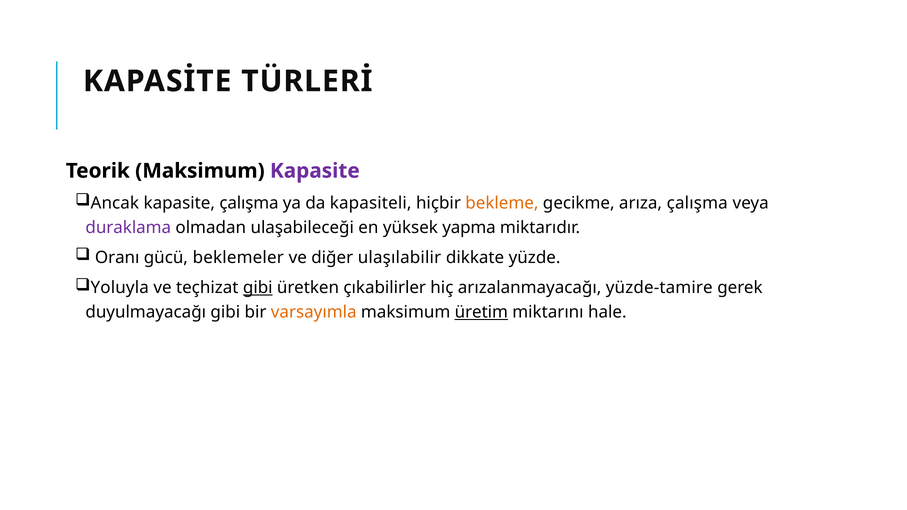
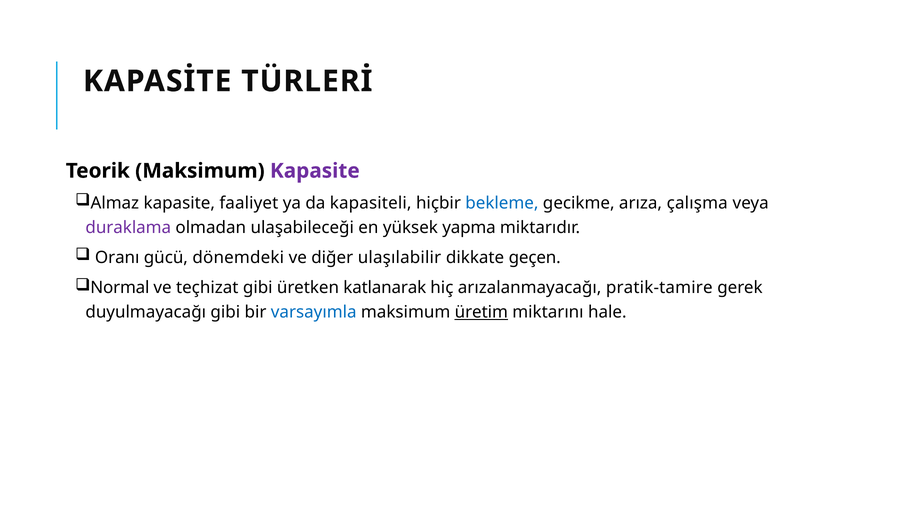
Ancak: Ancak -> Almaz (115, 203)
kapasite çalışma: çalışma -> faaliyet (249, 203)
bekleme colour: orange -> blue (502, 203)
beklemeler: beklemeler -> dönemdeki (238, 258)
yüzde: yüzde -> geçen (535, 258)
Yoluyla: Yoluyla -> Normal (120, 288)
gibi underline: present -> none (258, 288)
çıkabilirler: çıkabilirler -> katlanarak (385, 288)
yüzde-tamire: yüzde-tamire -> pratik-tamire (659, 288)
varsayımla colour: orange -> blue (314, 312)
